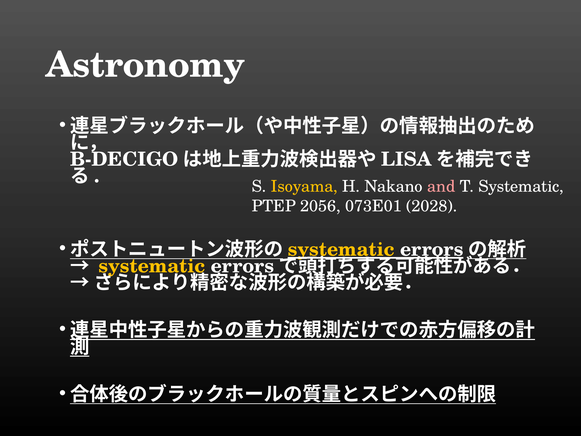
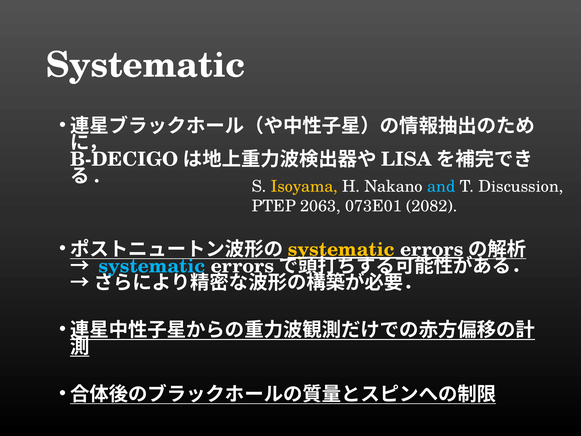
Astronomy: Astronomy -> Systematic (145, 65)
and colour: pink -> light blue (441, 187)
T Systematic: Systematic -> Discussion (521, 187)
2056: 2056 -> 2063 (320, 206)
2028: 2028 -> 2082 (432, 206)
systematic colour: yellow -> light blue (152, 266)
